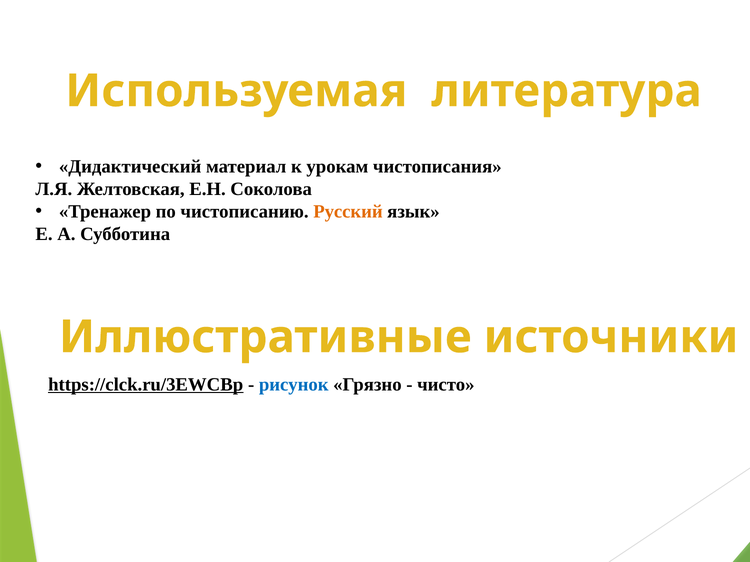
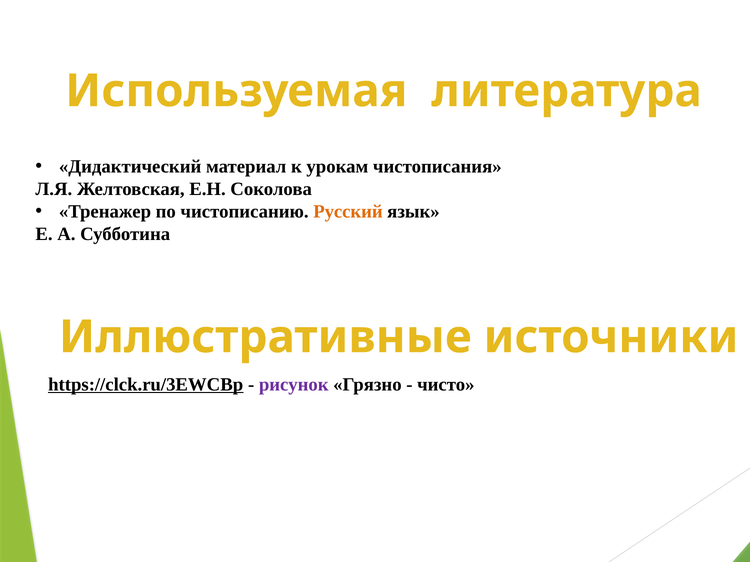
рисунок colour: blue -> purple (294, 385)
